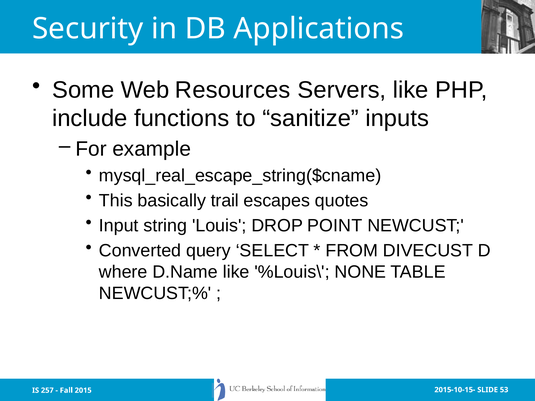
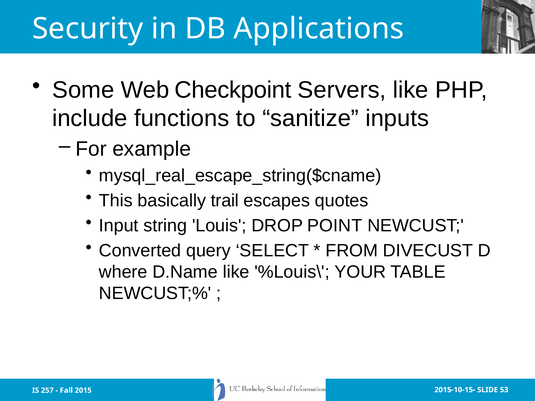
Resources: Resources -> Checkpoint (233, 90)
NONE: NONE -> YOUR (360, 272)
